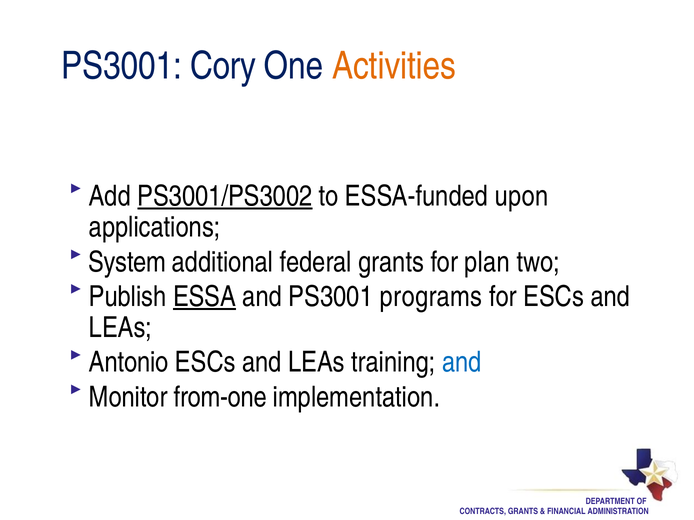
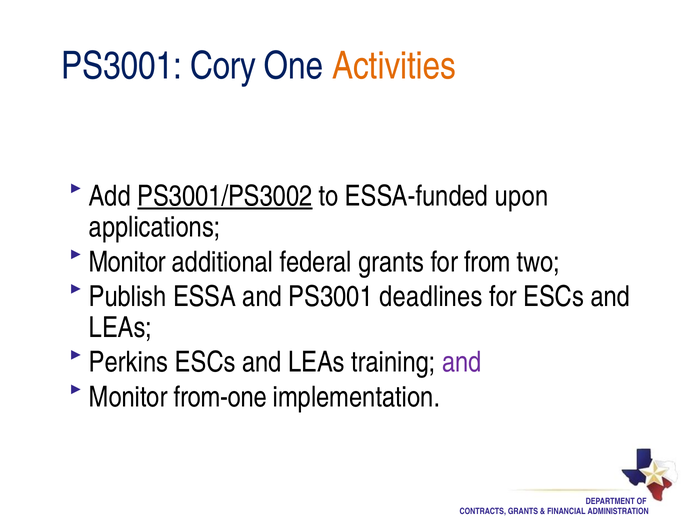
System: System -> Monitor (127, 262)
plan: plan -> from (487, 262)
ESSA underline: present -> none (204, 297)
programs: programs -> deadlines (431, 297)
Antonio: Antonio -> Perkins (129, 363)
and colour: blue -> purple (462, 363)
